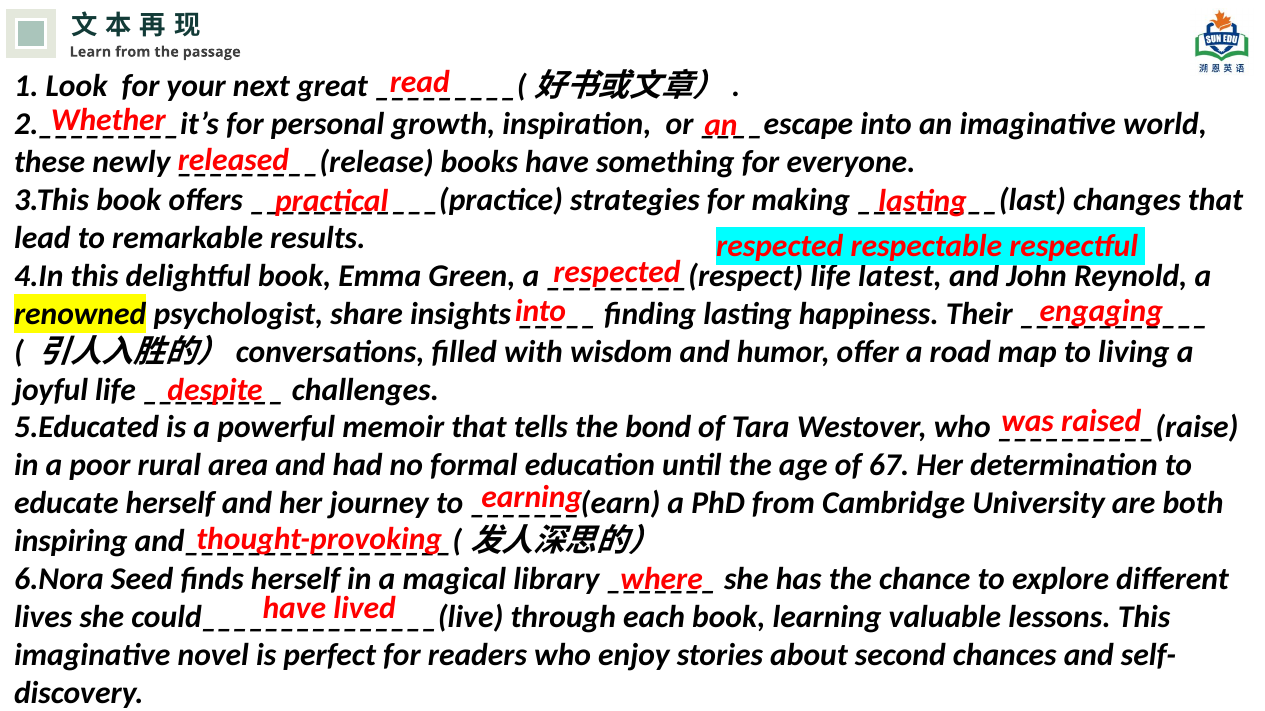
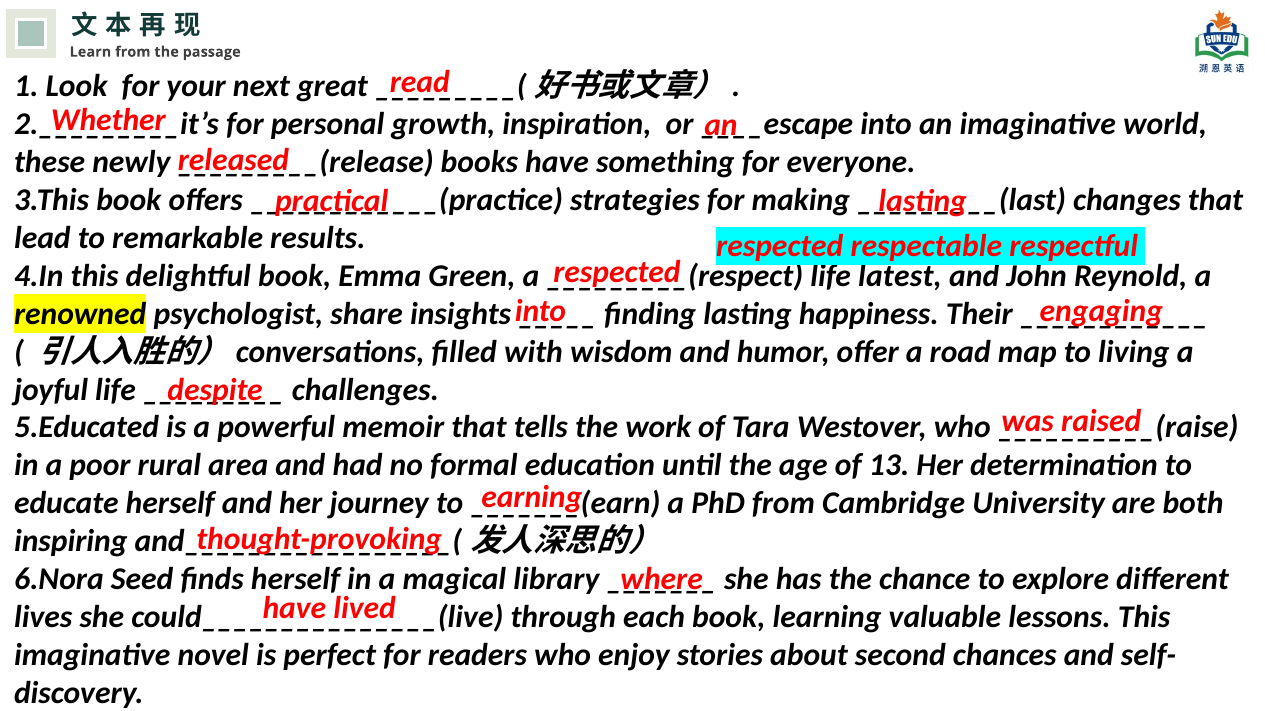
bond: bond -> work (658, 428)
67: 67 -> 13 (889, 466)
